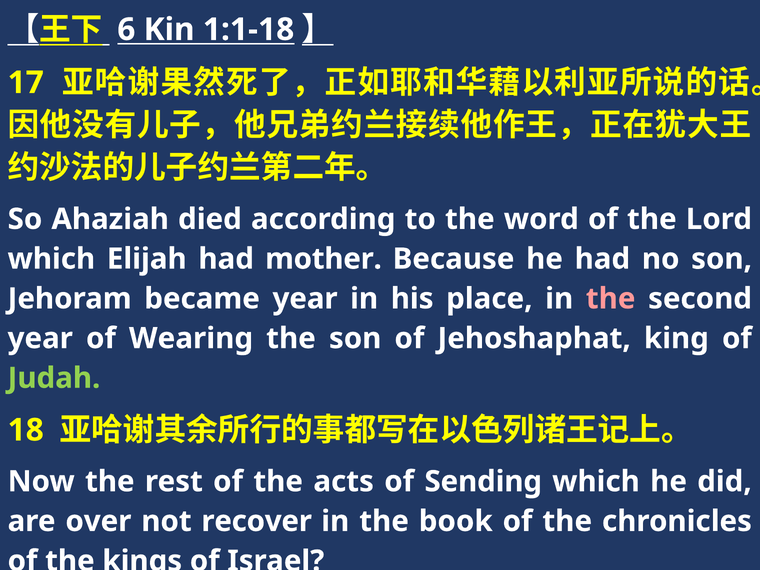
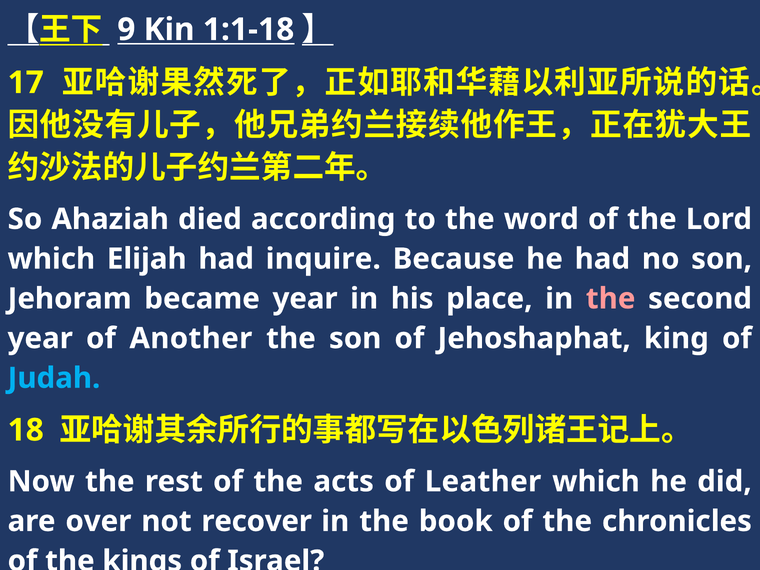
6: 6 -> 9 (126, 30)
mother: mother -> inquire (323, 259)
Wearing: Wearing -> Another (191, 338)
Judah colour: light green -> light blue (54, 378)
Sending: Sending -> Leather (483, 482)
